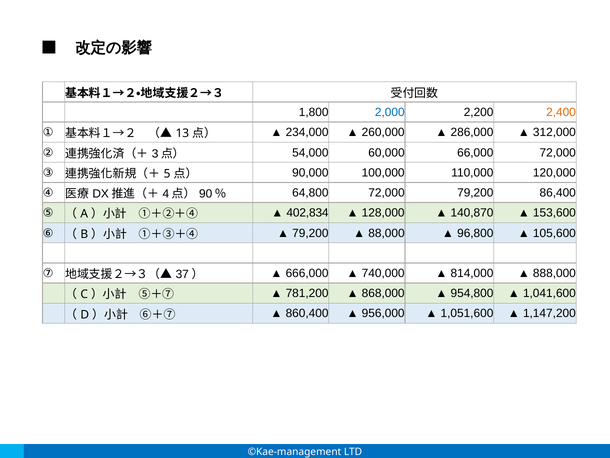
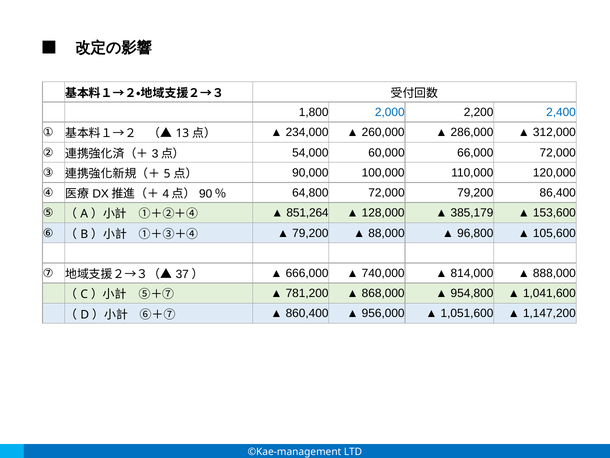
2,400 colour: orange -> blue (561, 112)
402,834: 402,834 -> 851,264 (307, 213)
140,870: 140,870 -> 385,179 (472, 213)
